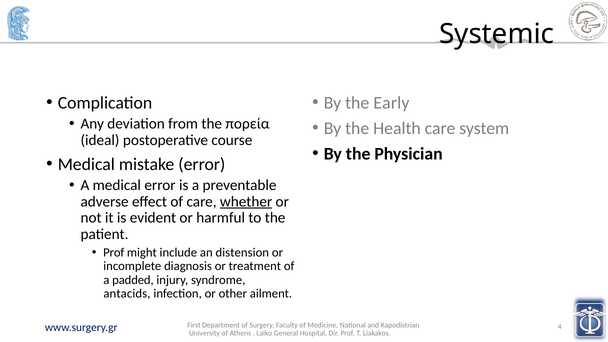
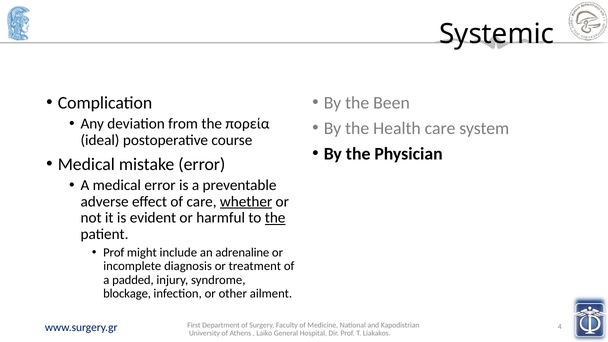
Early: Early -> Been (392, 103)
the underline: none -> present (275, 218)
distension: distension -> adrenaline (242, 253)
antacids: antacids -> blockage (127, 294)
